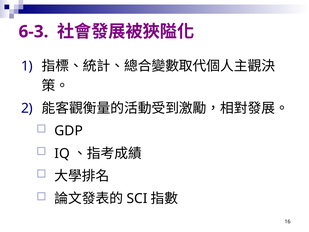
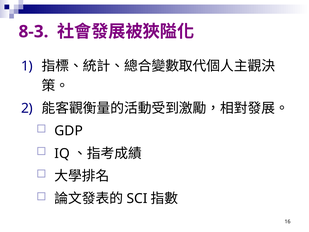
6-3: 6-3 -> 8-3 (33, 32)
